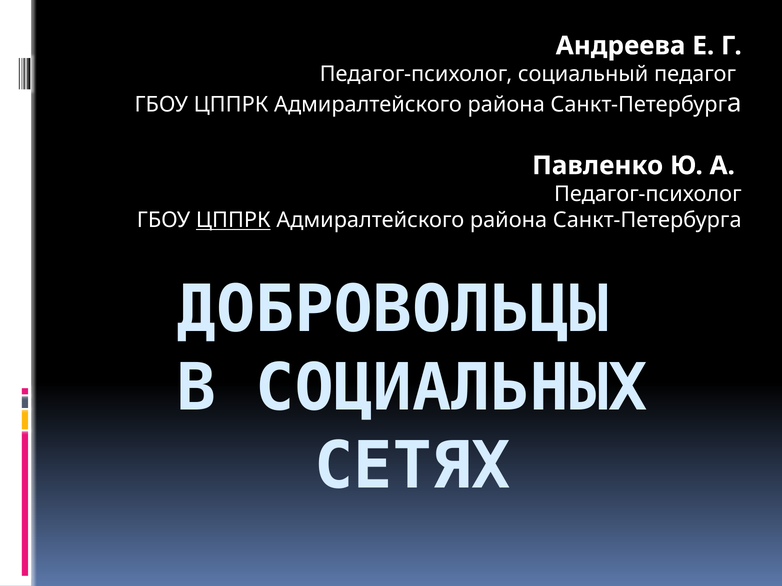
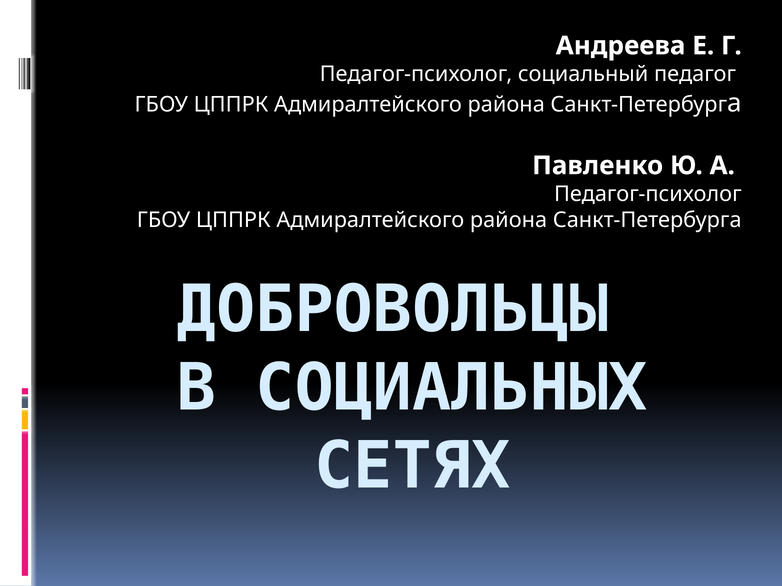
ЦППРК underline: present -> none (233, 220)
